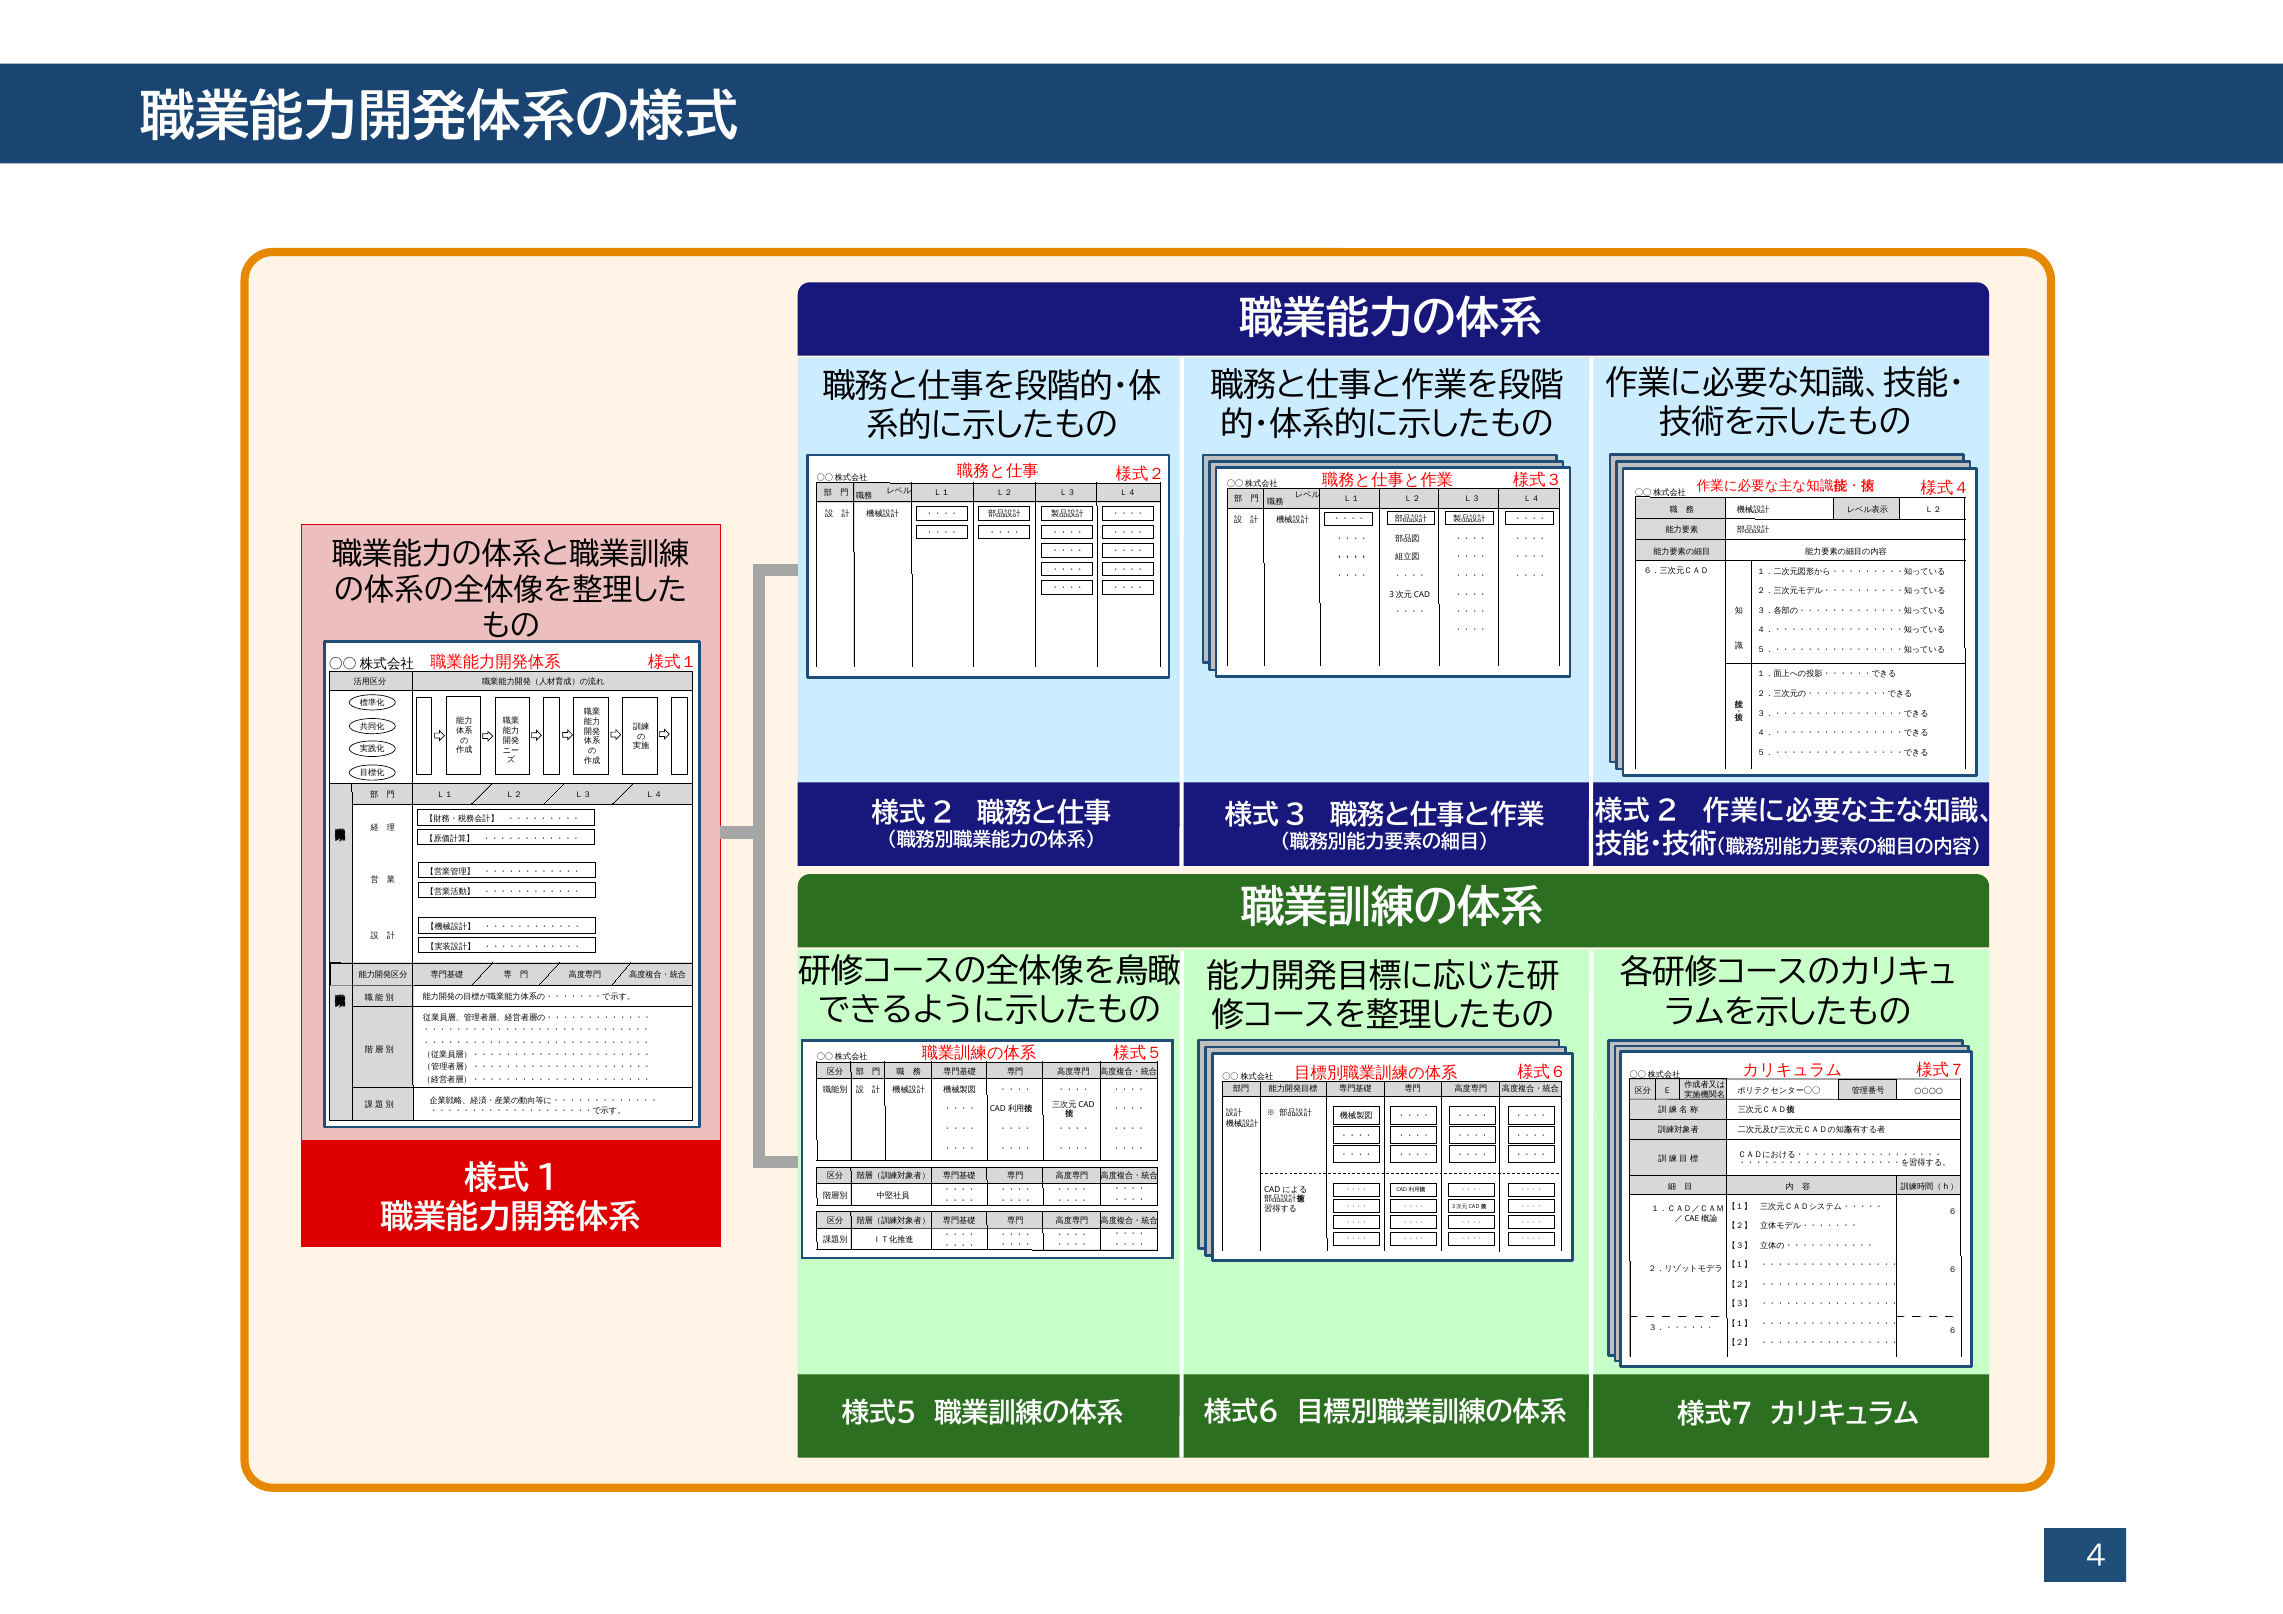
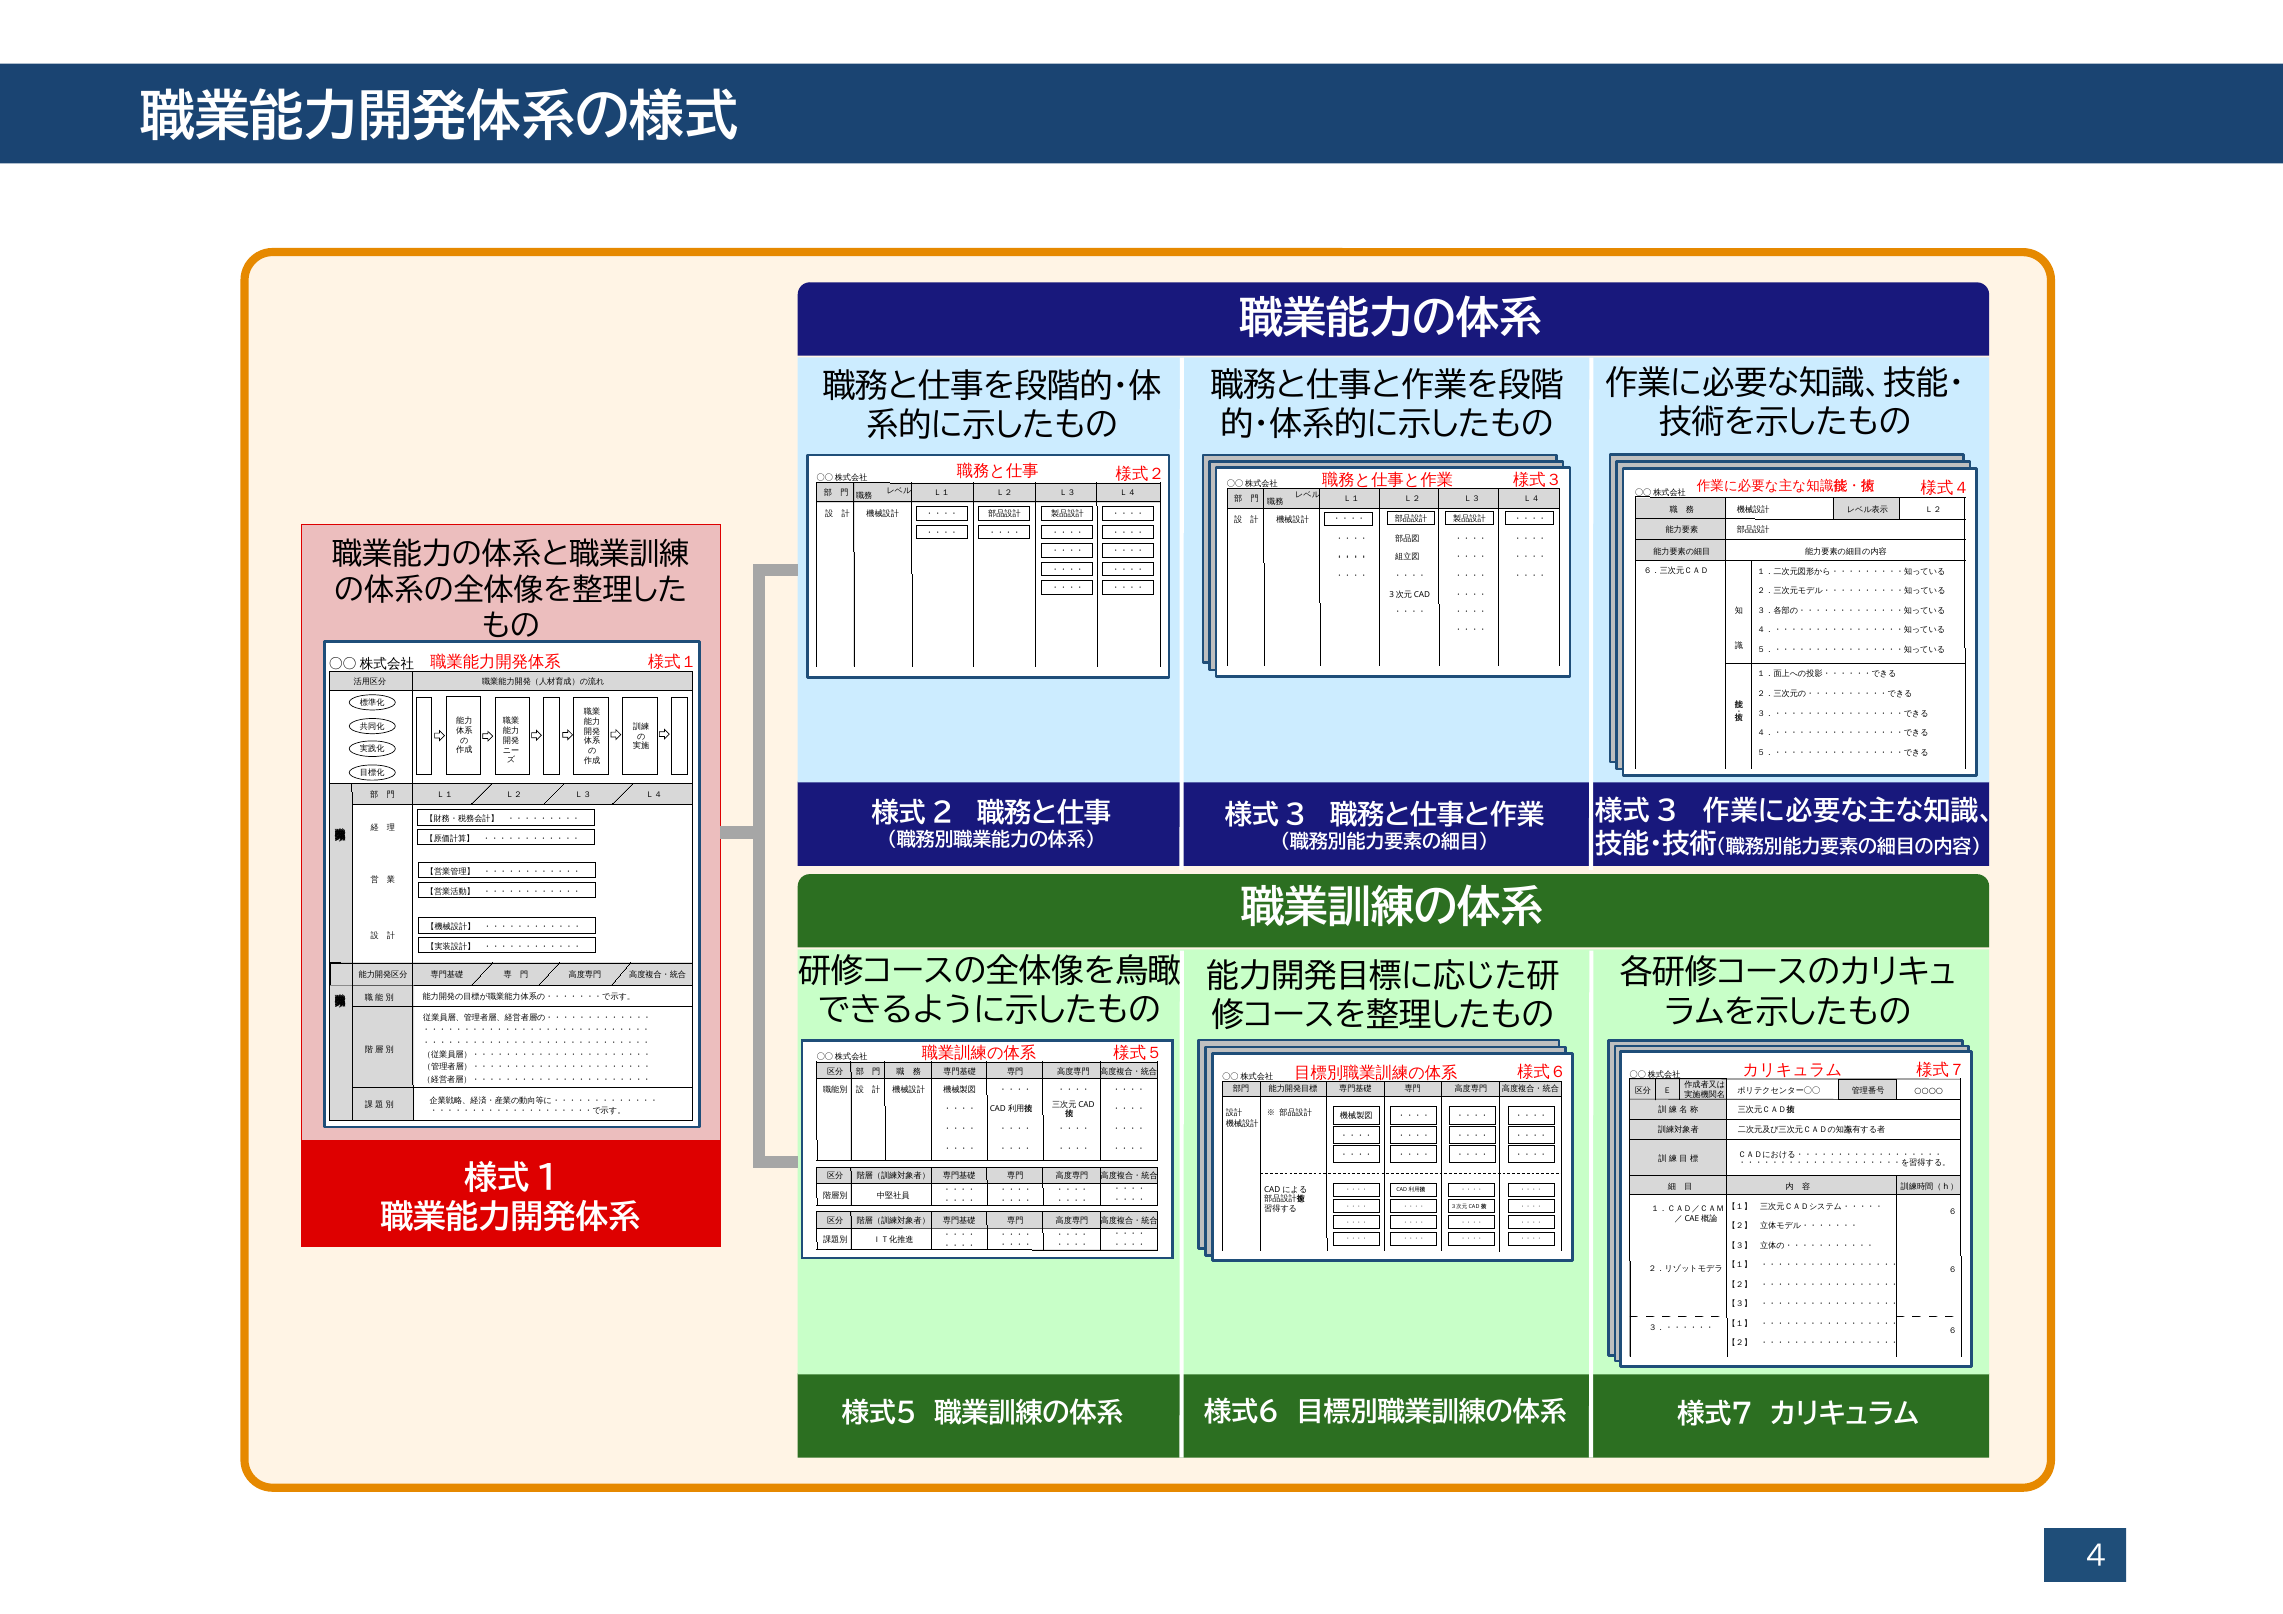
2: 2 -> 3 (1667, 812)
